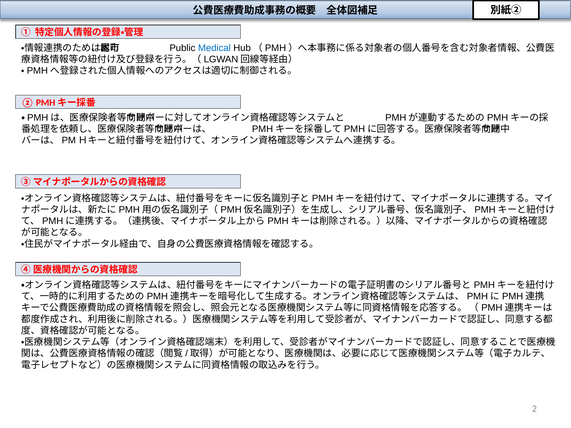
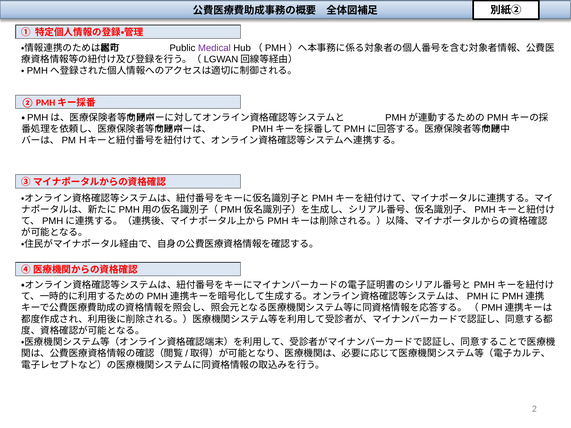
Medical colour: blue -> purple (214, 48)
